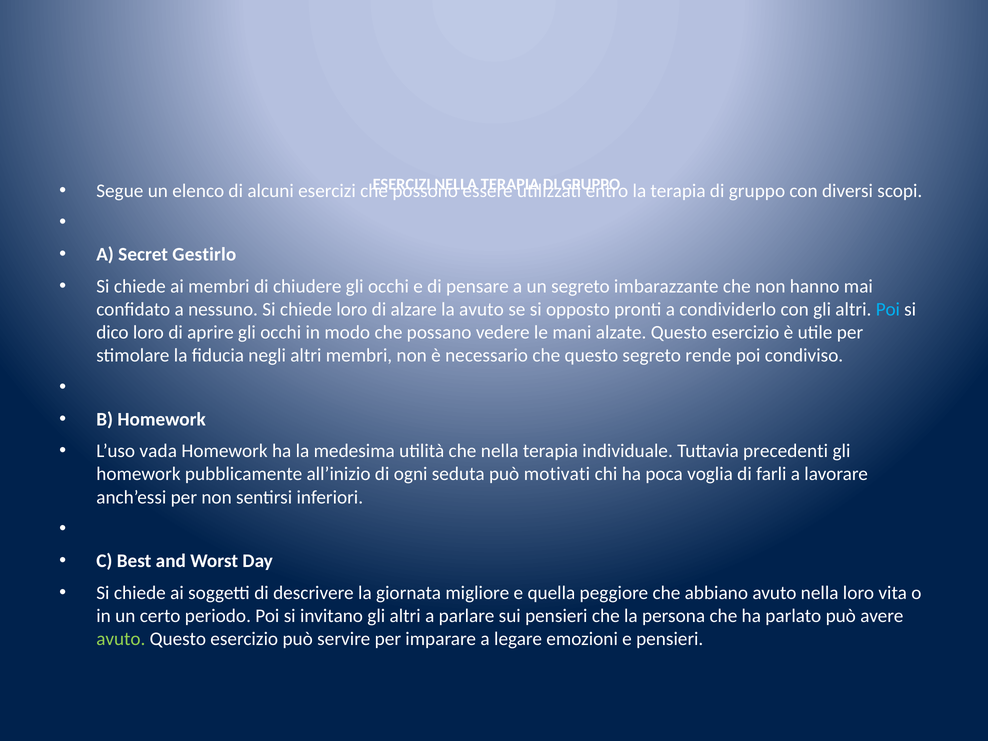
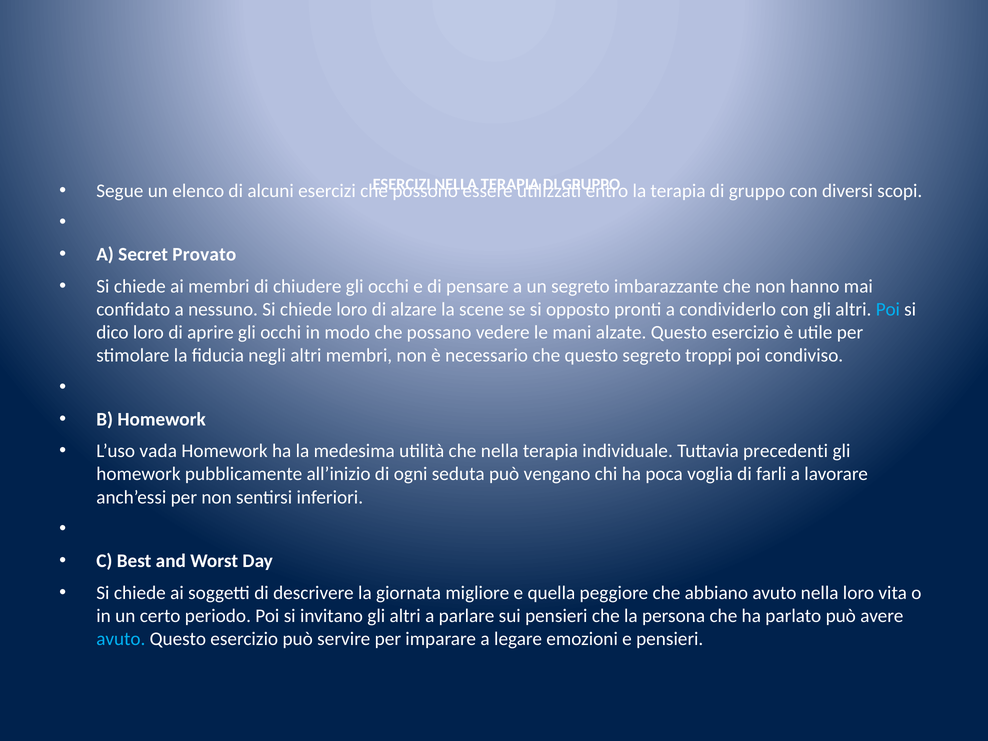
Gestirlo: Gestirlo -> Provato (204, 254)
la avuto: avuto -> scene (481, 309)
rende: rende -> troppi (708, 355)
motivati: motivati -> vengano (557, 474)
avuto colour: light green -> light blue (121, 639)
